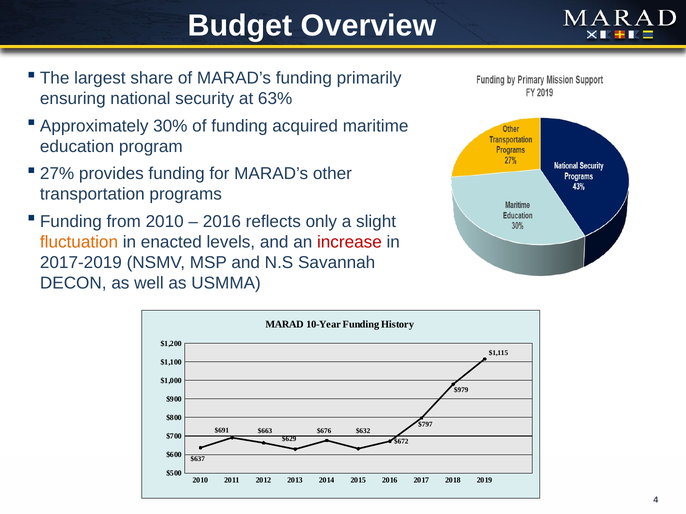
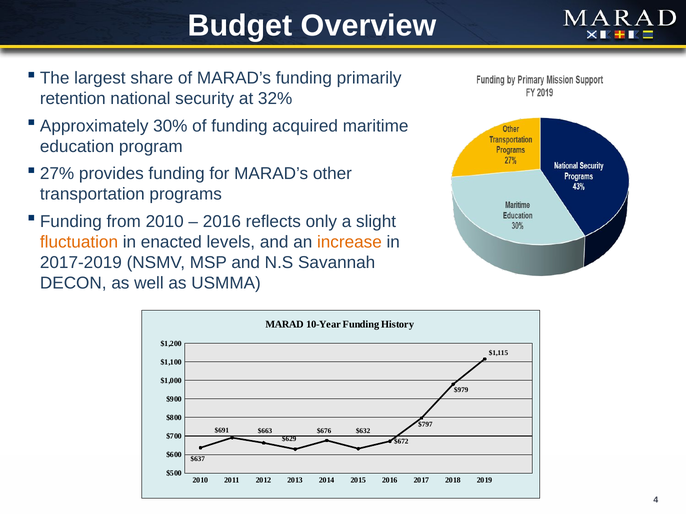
ensuring: ensuring -> retention (73, 99)
63%: 63% -> 32% (275, 99)
increase colour: red -> orange (349, 242)
